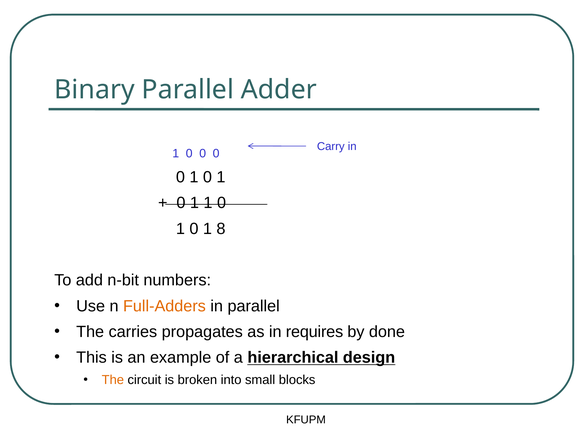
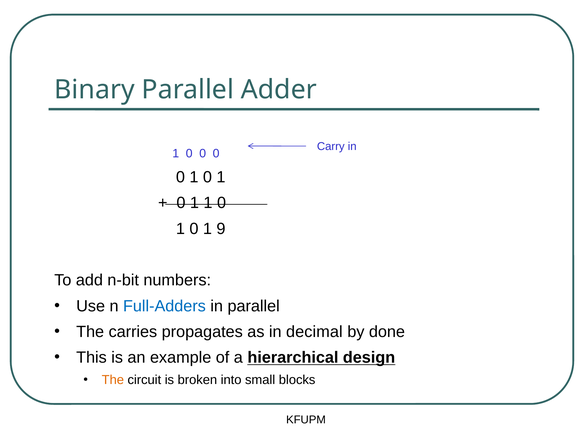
8: 8 -> 9 (221, 228)
Full-Adders colour: orange -> blue (164, 305)
requires: requires -> decimal (314, 331)
